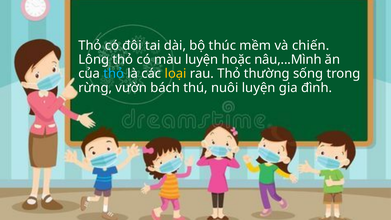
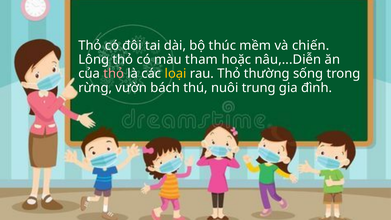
màu luyện: luyện -> tham (202, 60)
nâu,...Mình: nâu,...Mình -> nâu,...Diễn (288, 60)
thỏ colour: light blue -> pink (114, 74)
nuôi luyện: luyện -> trung (259, 88)
